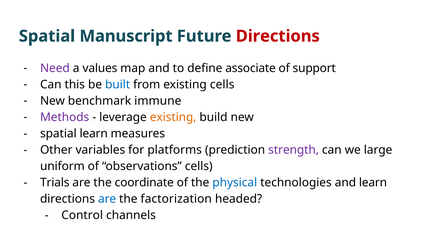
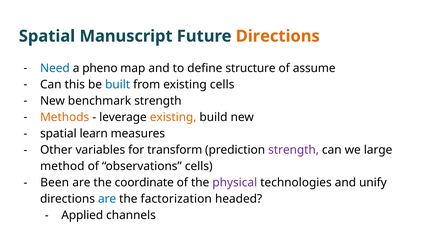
Directions colour: red -> orange (278, 36)
Need colour: purple -> blue (55, 68)
values: values -> pheno (100, 68)
associate: associate -> structure (251, 68)
support: support -> assume (314, 68)
benchmark immune: immune -> strength (158, 101)
Methods colour: purple -> orange (65, 117)
platforms: platforms -> transform (175, 150)
uniform: uniform -> method (62, 166)
Trials: Trials -> Been (55, 182)
physical colour: blue -> purple (235, 182)
and learn: learn -> unify (373, 182)
Control: Control -> Applied (82, 215)
